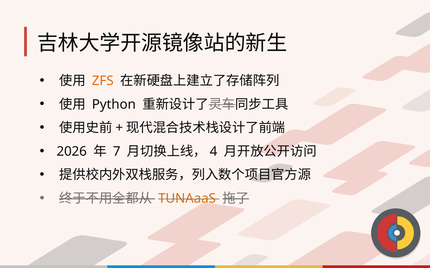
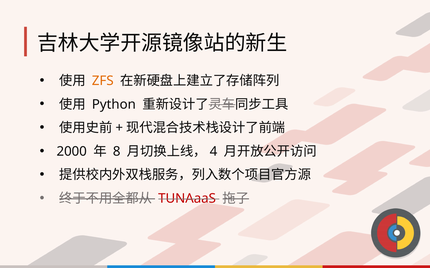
2026: 2026 -> 2000 (72, 152)
7: 7 -> 8 (117, 152)
TUNAaaS colour: orange -> red (187, 199)
